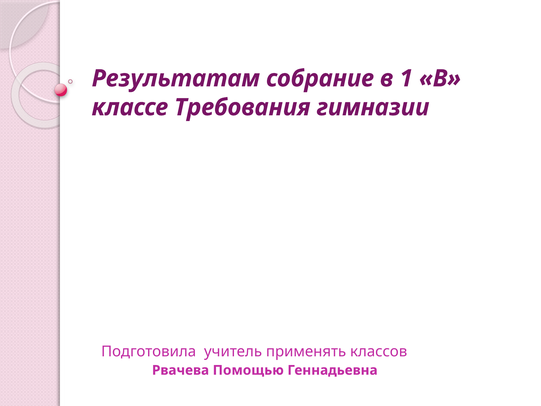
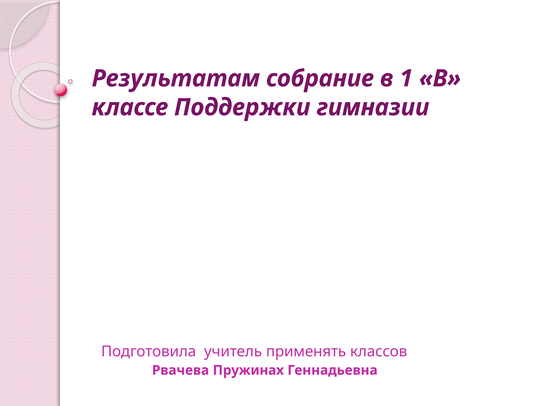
Требования: Требования -> Поддержки (242, 107)
Помощью: Помощью -> Пружинах (248, 370)
